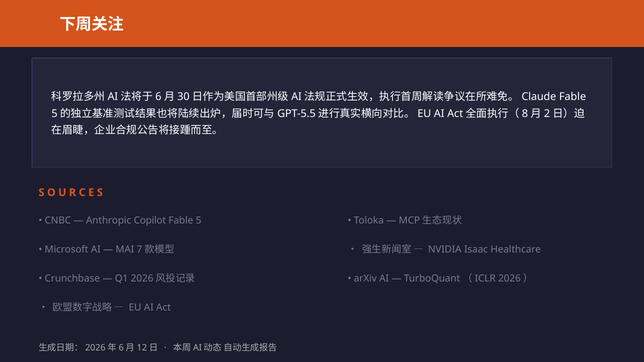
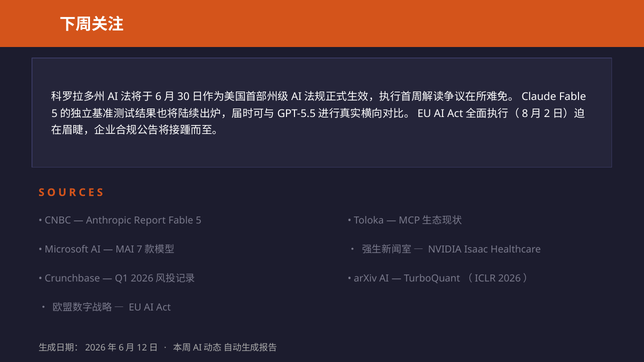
Copilot: Copilot -> Report (150, 221)
